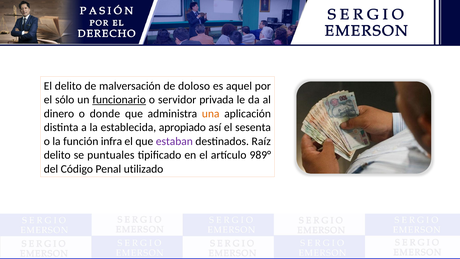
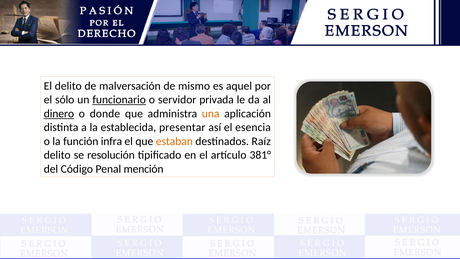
doloso: doloso -> mismo (194, 86)
dinero underline: none -> present (59, 114)
apropiado: apropiado -> presentar (182, 127)
sesenta: sesenta -> esencia (253, 127)
estaban colour: purple -> orange (174, 141)
puntuales: puntuales -> resolución (111, 155)
989°: 989° -> 381° (260, 155)
utilizado: utilizado -> mención (144, 169)
